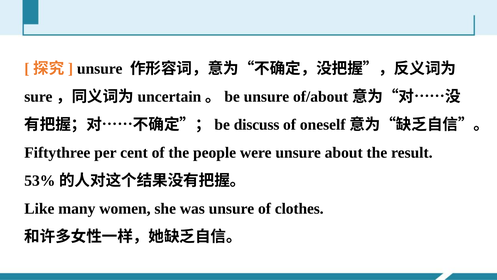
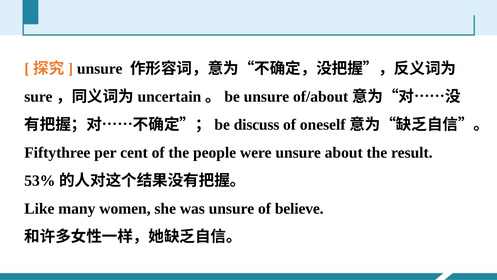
clothes: clothes -> believe (299, 208)
